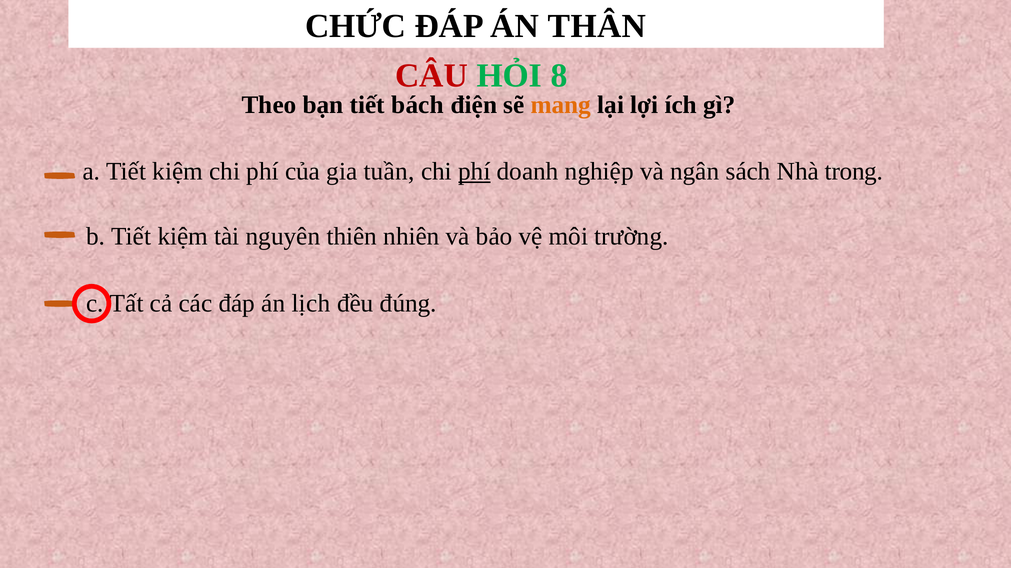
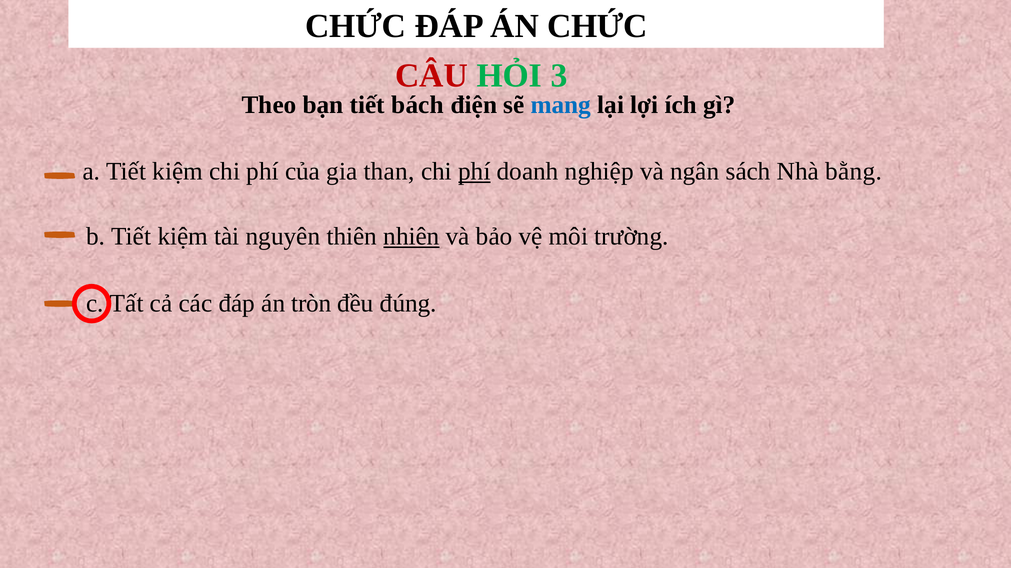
ÁN THÂN: THÂN -> CHỨC (597, 26)
8: 8 -> 3 (559, 76)
mang colour: orange -> blue (561, 105)
tuần: tuần -> than (389, 172)
trong: trong -> bằng (854, 172)
nhiên underline: none -> present (411, 237)
lịch: lịch -> tròn (311, 304)
